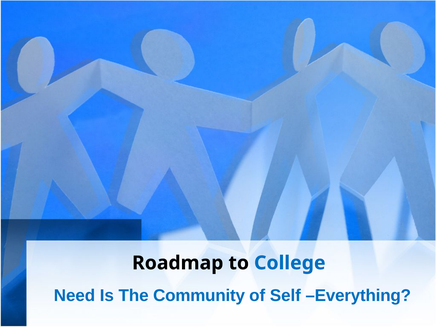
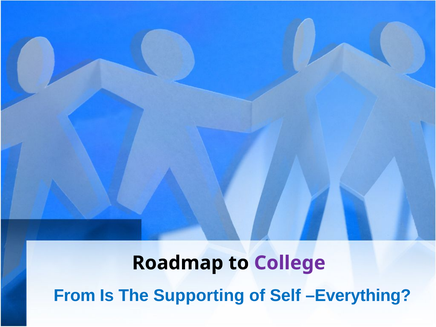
College colour: blue -> purple (290, 263)
Need: Need -> From (75, 295)
Community: Community -> Supporting (199, 295)
